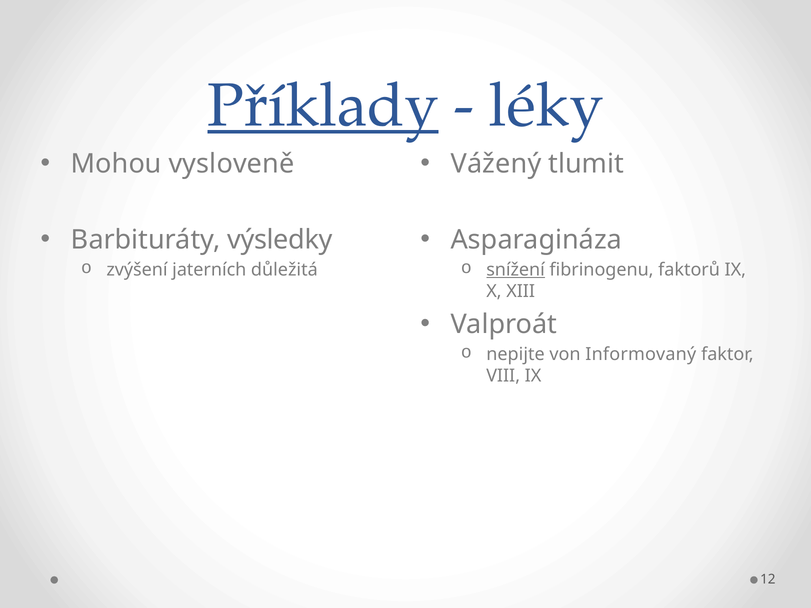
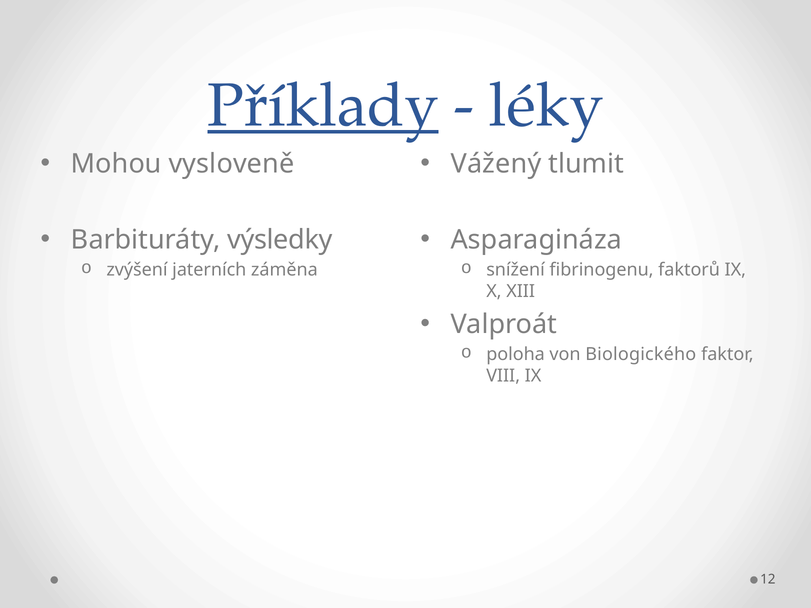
důležitá: důležitá -> záměna (284, 270)
snížení underline: present -> none (516, 270)
nepijte: nepijte -> poloha (516, 354)
Informovaný: Informovaný -> Biologického (641, 354)
